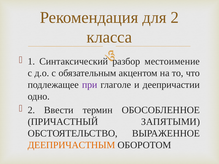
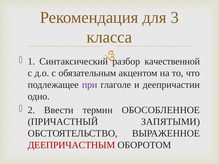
для 2: 2 -> 3 (175, 18)
местоимение: местоимение -> качественной (172, 61)
ДЕЕПРИЧАСТНЫМ colour: orange -> red (71, 145)
